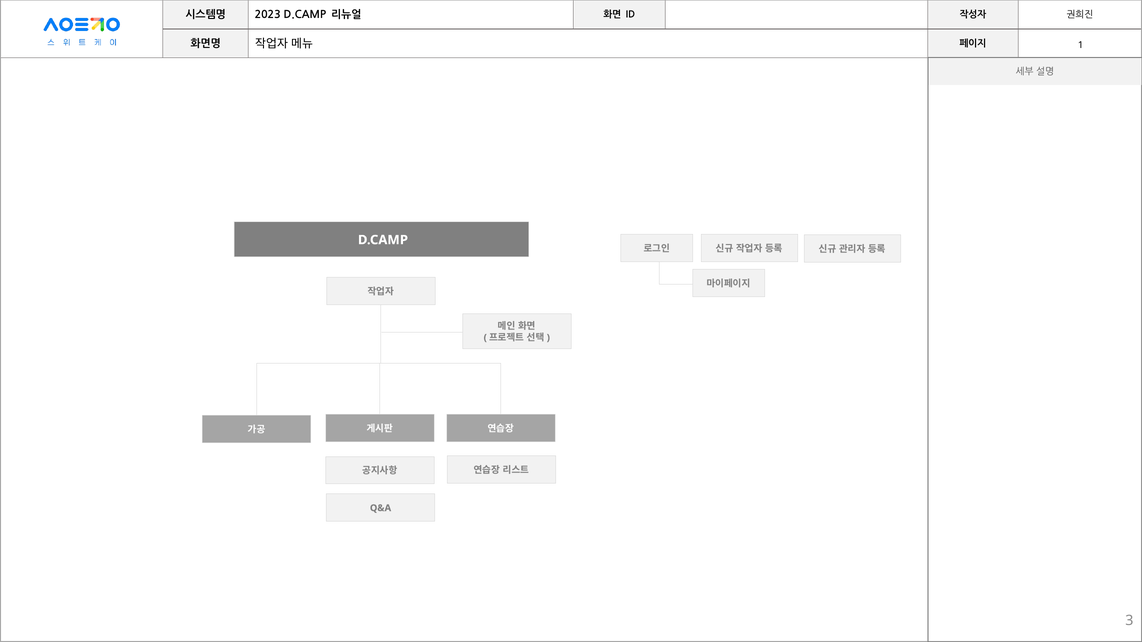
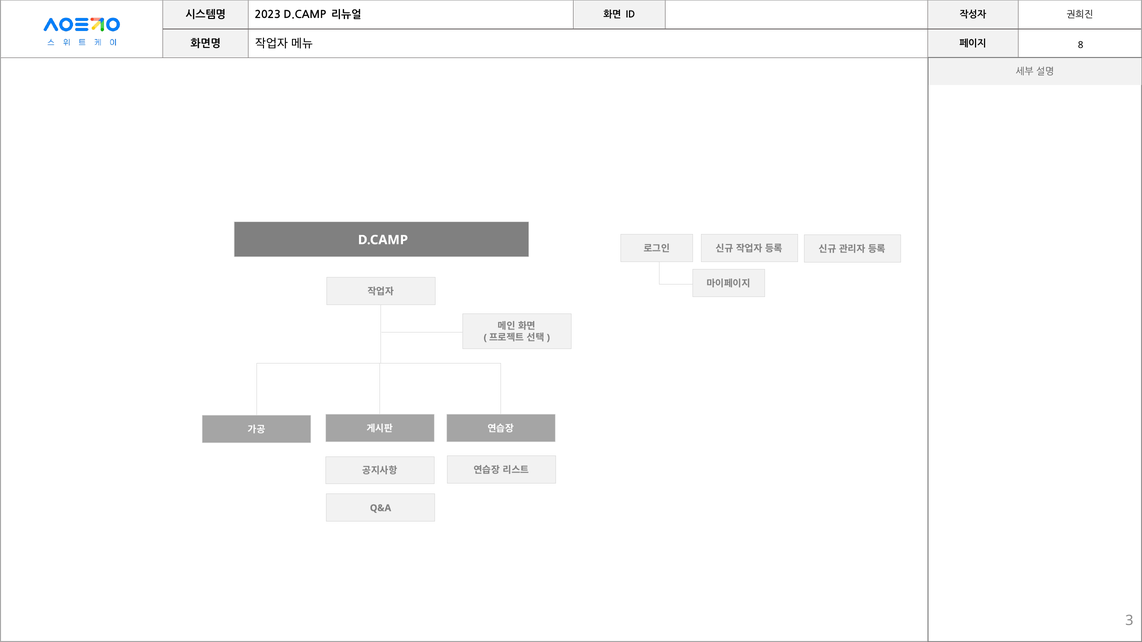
1: 1 -> 8 (1081, 45)
